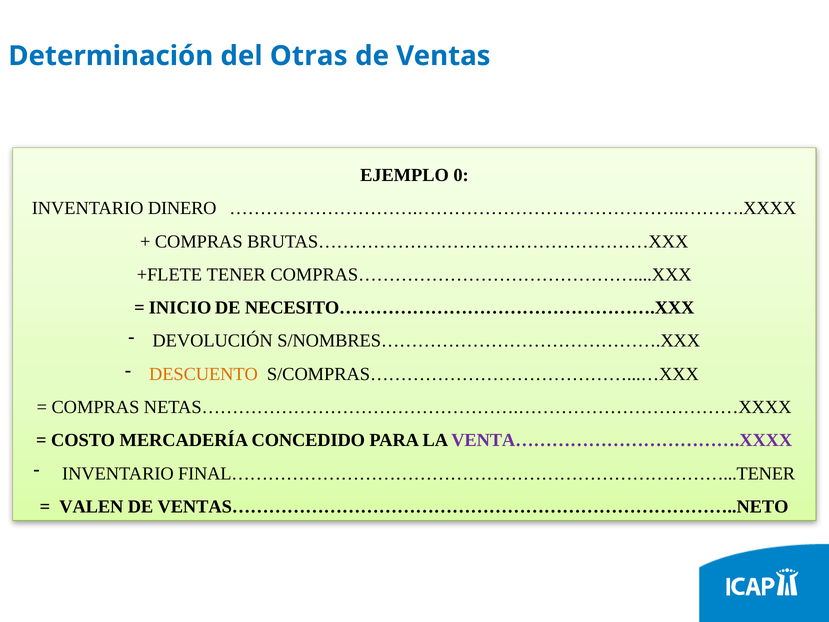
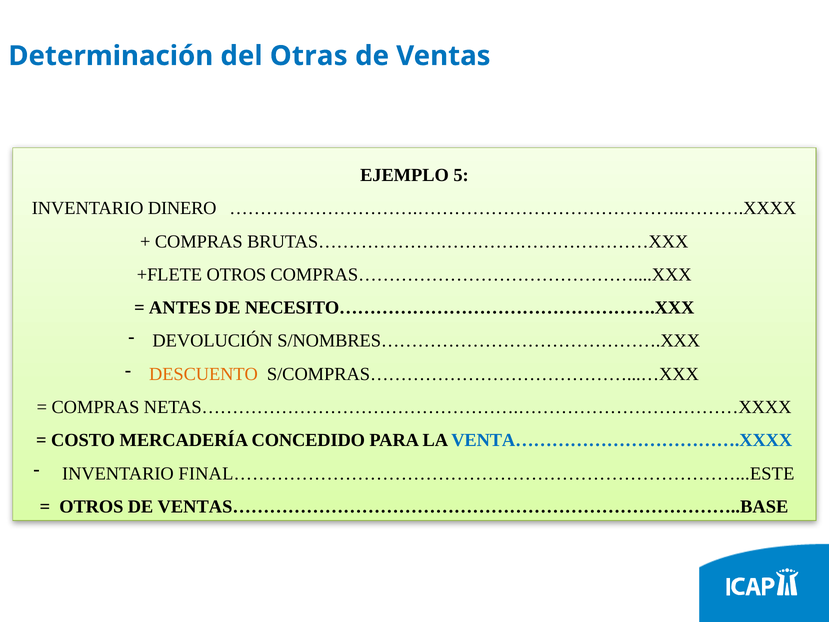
0: 0 -> 5 (461, 175)
+FLETE TENER: TENER -> OTROS (236, 274)
INICIO: INICIO -> ANTES (180, 308)
VENTA……………………………….XXXX colour: purple -> blue (622, 440)
FINAL………………………………………………………………………...TENER: FINAL………………………………………………………………………...TENER -> FINAL………………………………………………………………………...ESTE (486, 473)
VALEN: VALEN -> OTROS (91, 506)
VENTAS………………………………………………………………………..NETO: VENTAS………………………………………………………………………..NETO -> VENTAS………………………………………………………………………..BASE (473, 506)
